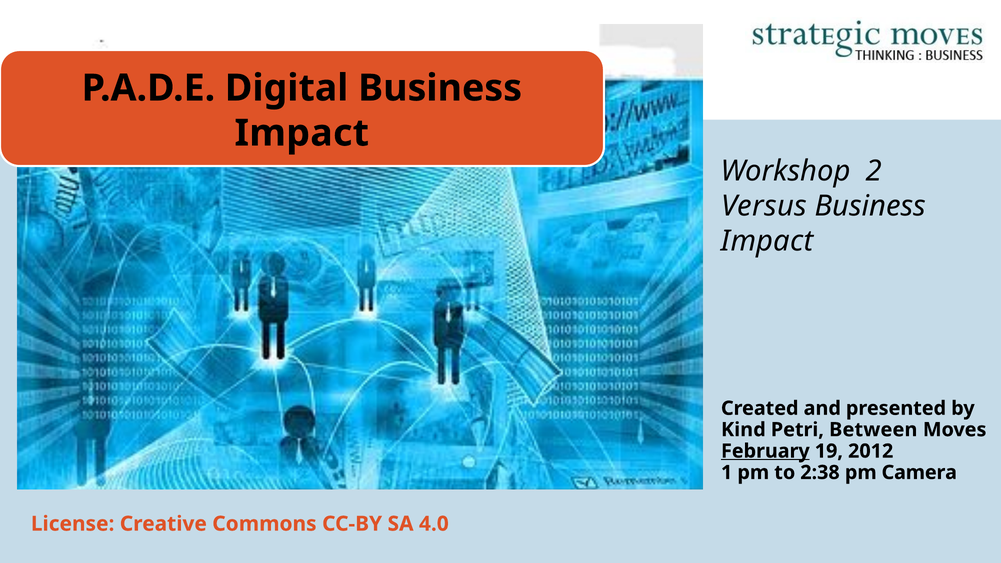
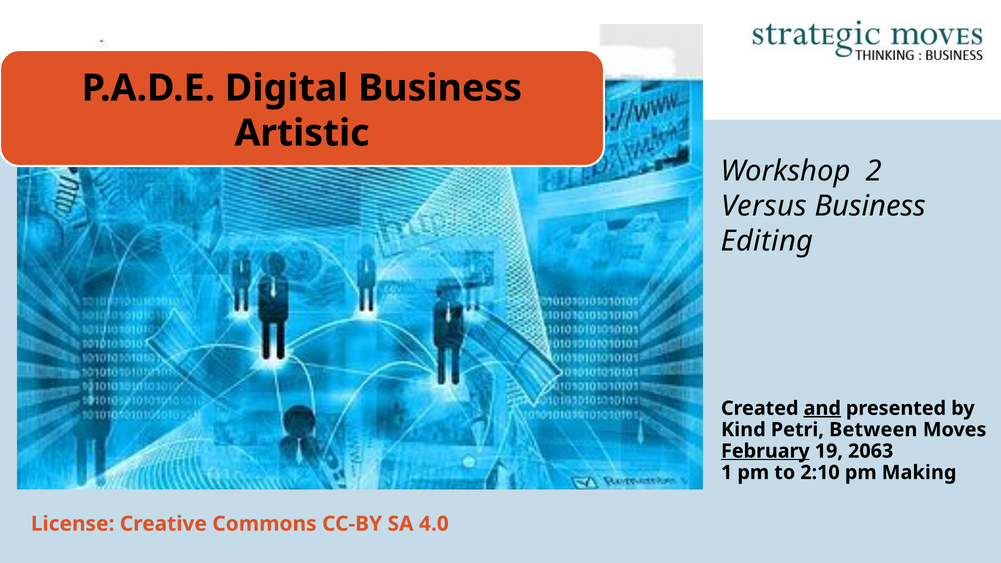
Impact: Impact -> Artistic (302, 133)
Impact: Impact -> Editing (767, 241)
and underline: none -> present (822, 408)
2012: 2012 -> 2063 (871, 451)
2:38: 2:38 -> 2:10 (820, 473)
Camera: Camera -> Making (919, 473)
